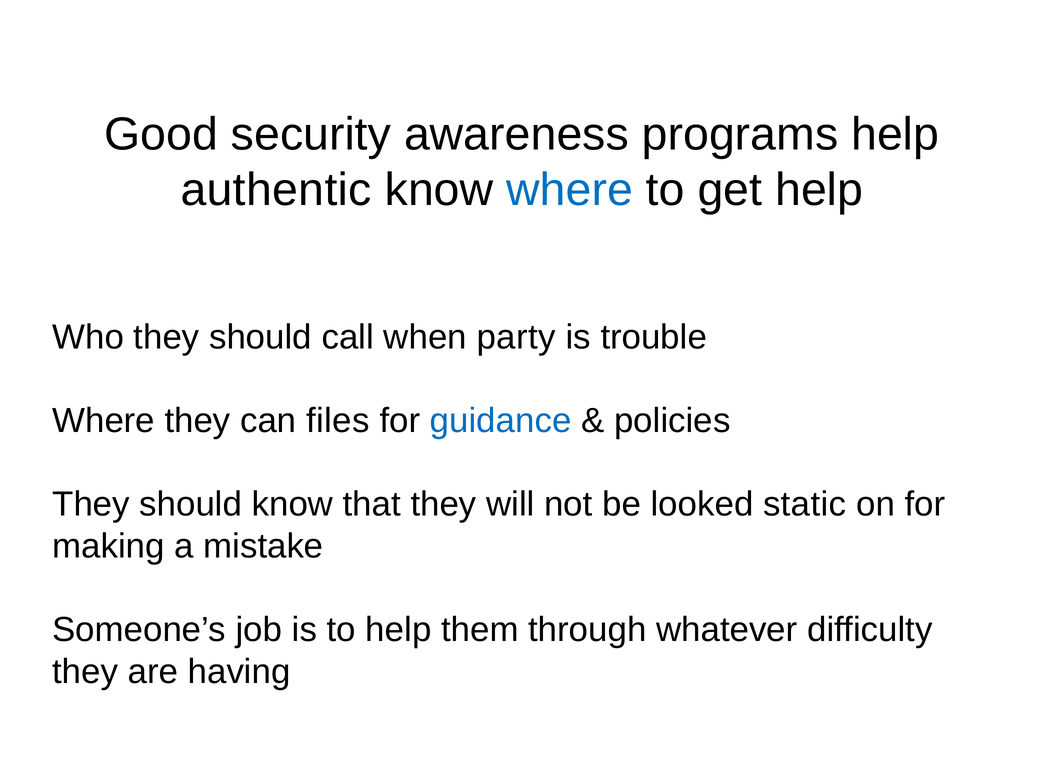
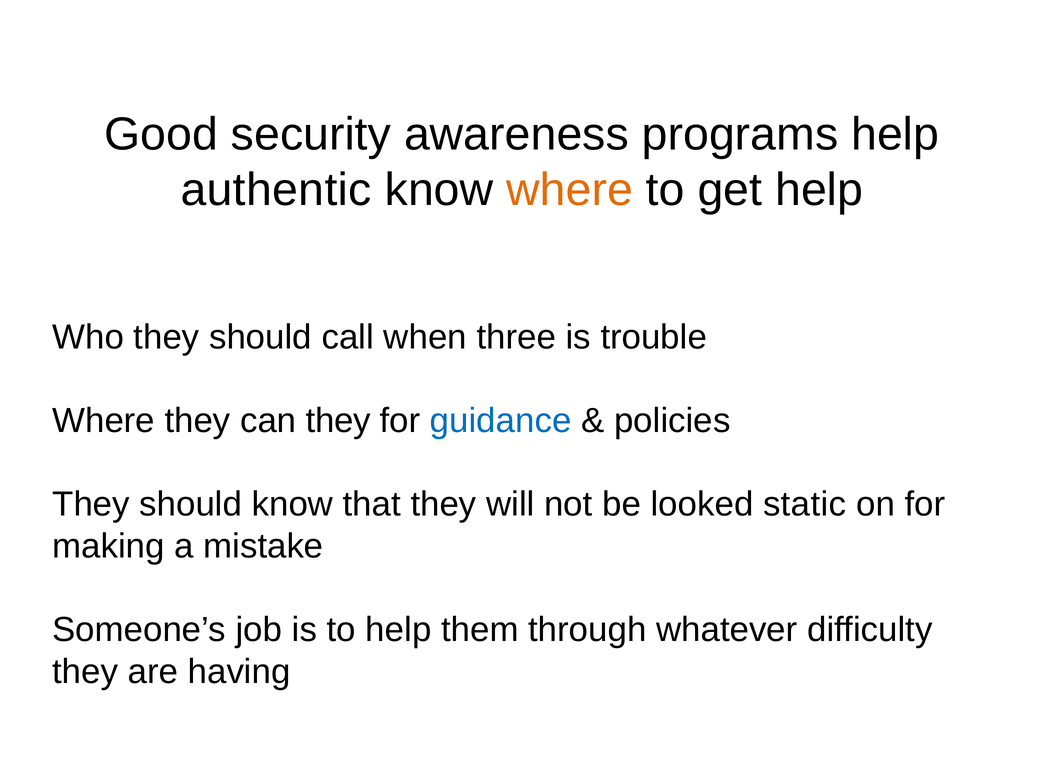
where colour: blue -> orange (570, 190)
party: party -> three (516, 337)
can files: files -> they (338, 421)
